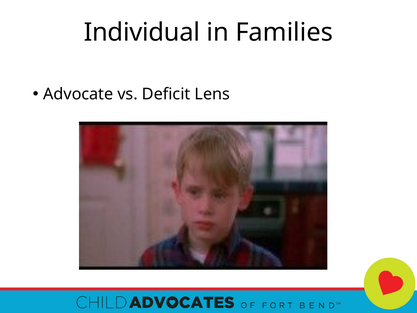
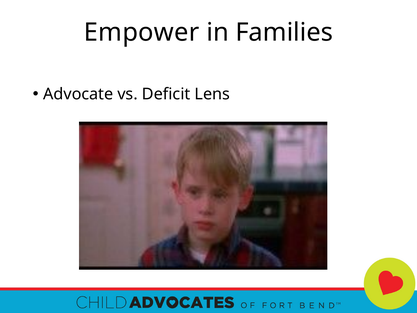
Individual: Individual -> Empower (142, 32)
